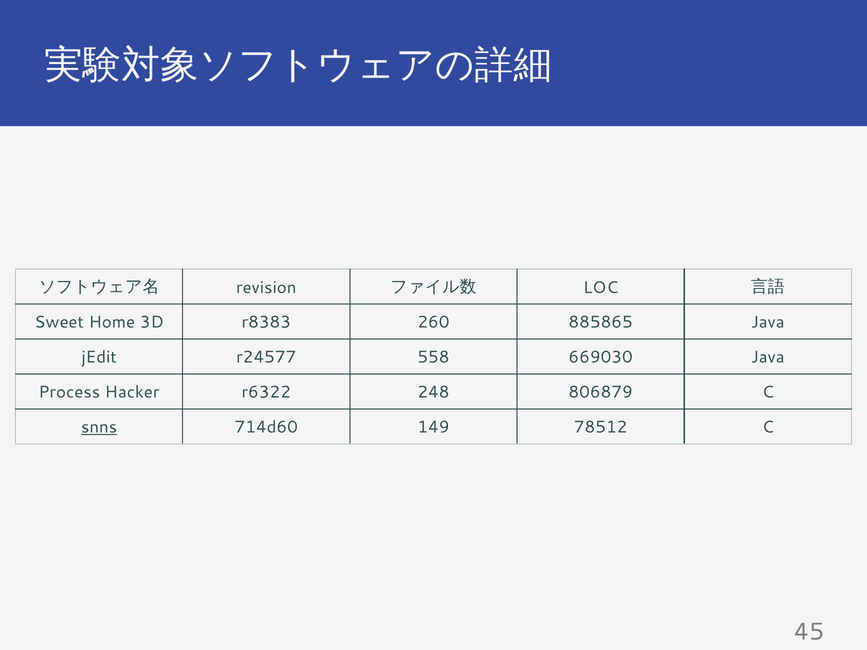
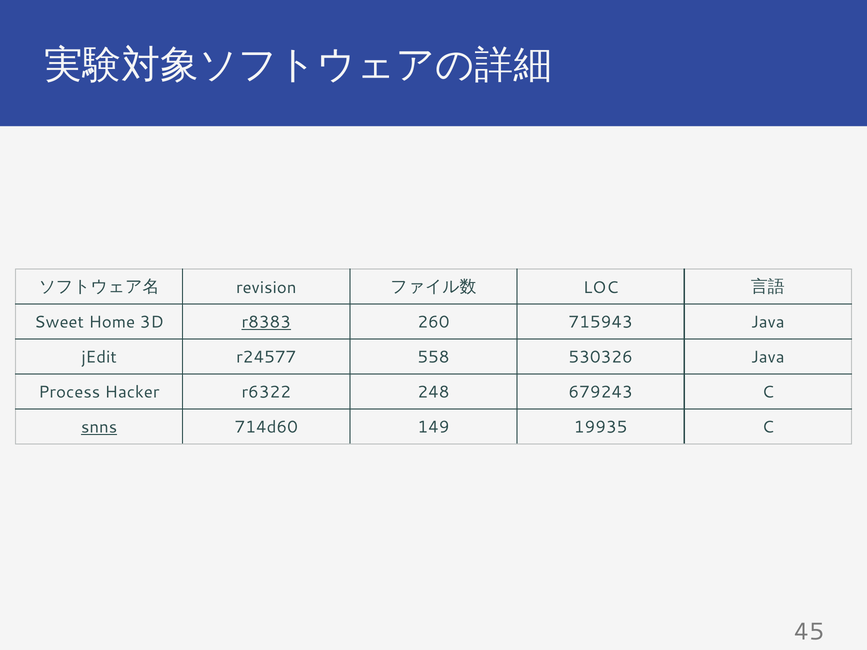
r8383 underline: none -> present (266, 323)
885865: 885865 -> 715943 (601, 323)
669030: 669030 -> 530326 (601, 357)
806879: 806879 -> 679243 (601, 392)
78512: 78512 -> 19935 (601, 427)
